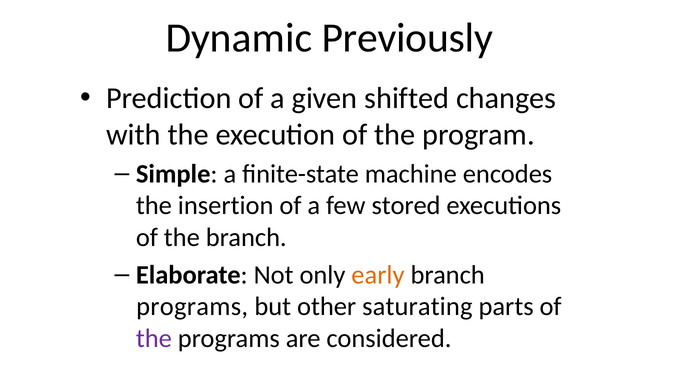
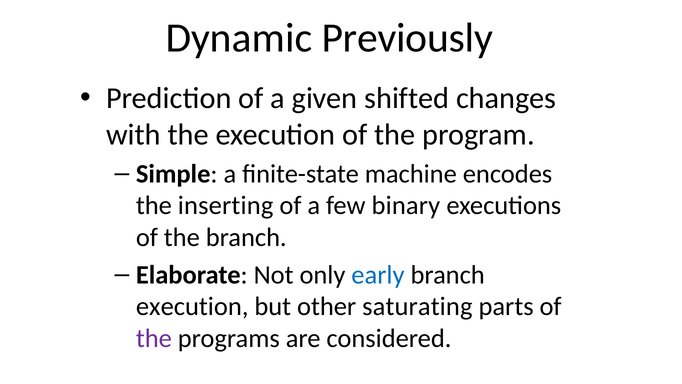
insertion: insertion -> inserting (226, 206)
stored: stored -> binary (406, 206)
early colour: orange -> blue (378, 275)
programs: programs -> execution (192, 306)
